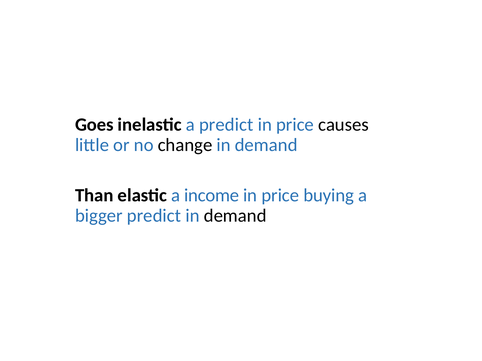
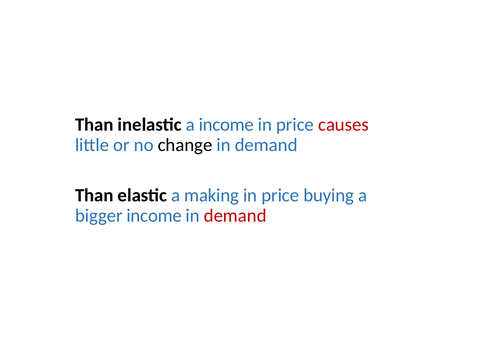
Goes: Goes -> Than (94, 125)
a predict: predict -> income (226, 125)
causes colour: black -> red (343, 125)
income: income -> making (212, 196)
bigger predict: predict -> income (154, 216)
demand colour: black -> red (235, 216)
